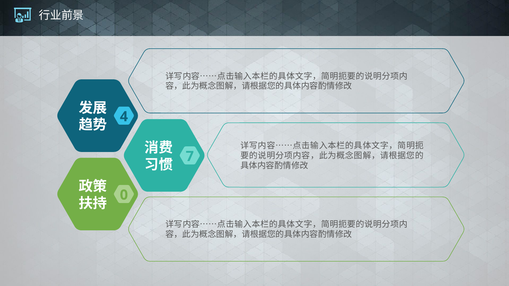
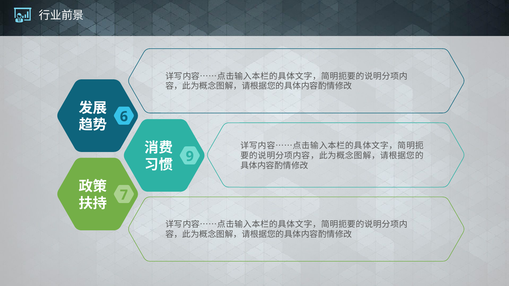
4: 4 -> 6 (124, 117)
7: 7 -> 9 (190, 157)
0: 0 -> 7 (124, 195)
